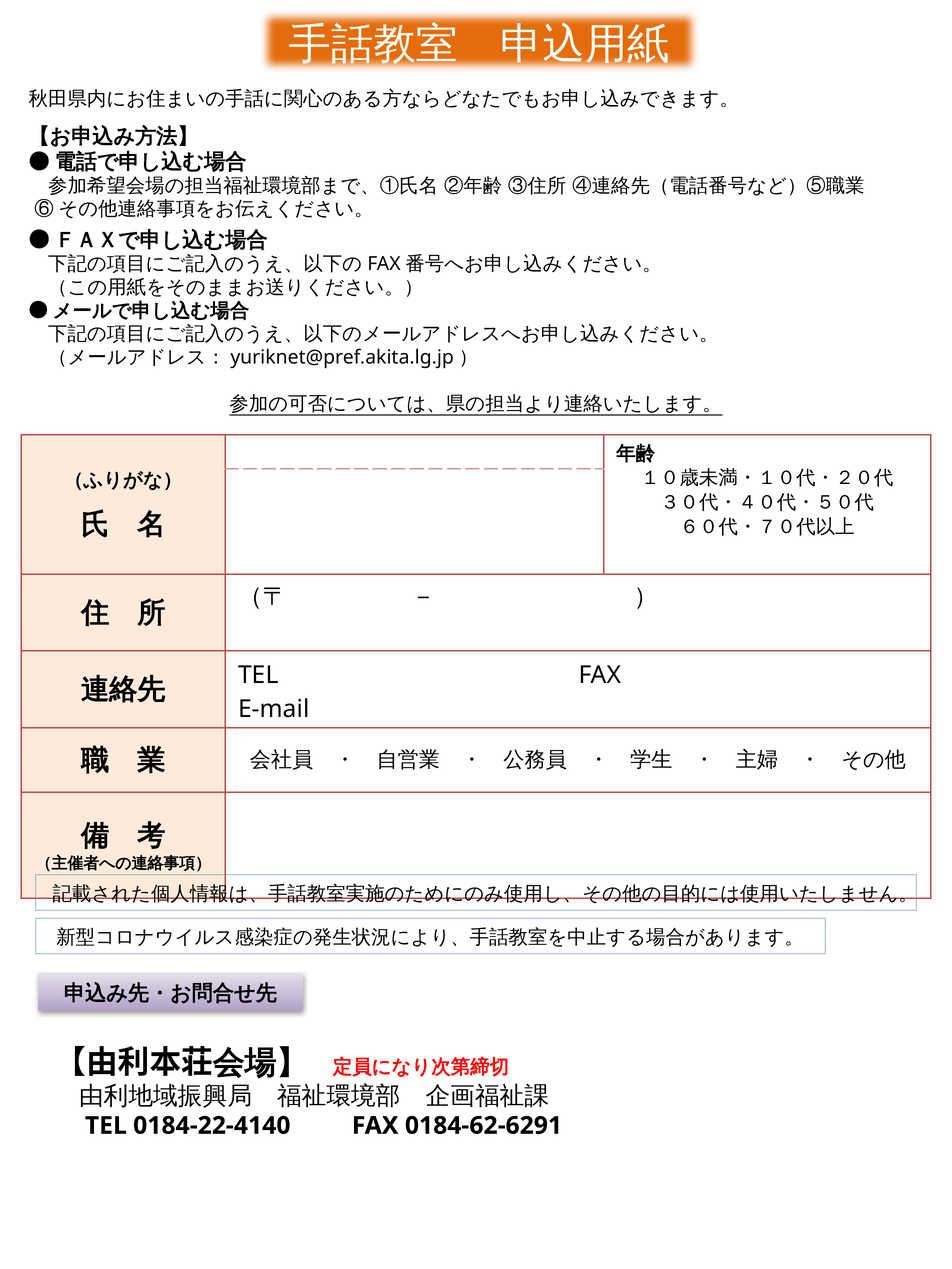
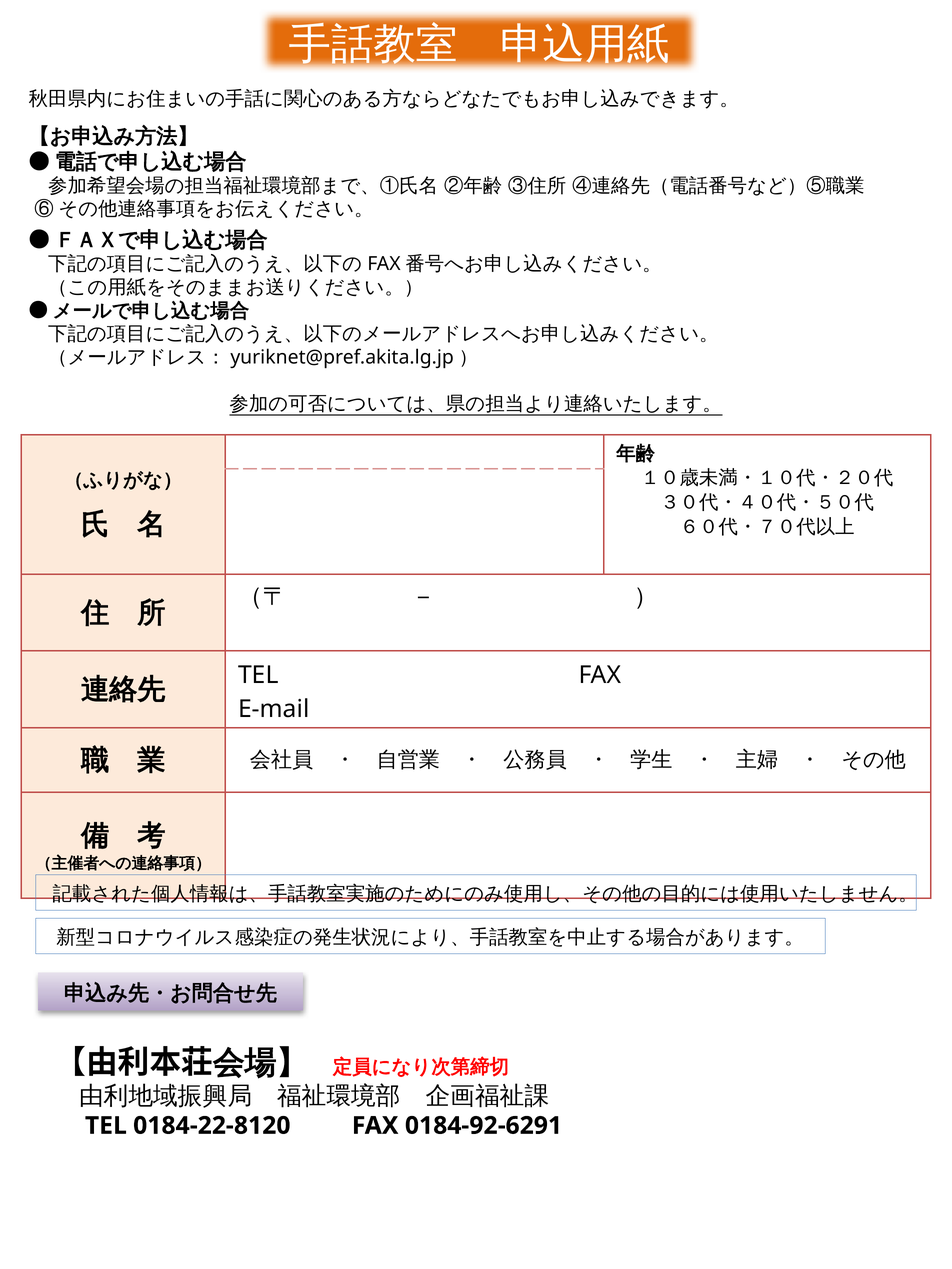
0184-22-4140: 0184-22-4140 -> 0184-22-8120 (212, 1126)
0184-62-6291: 0184-62-6291 -> 0184-92-6291 (483, 1126)
